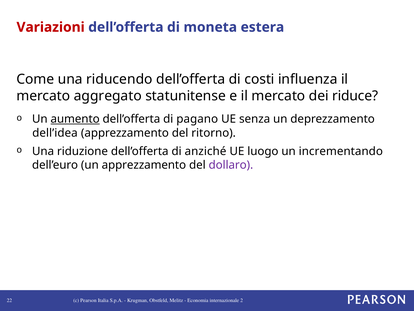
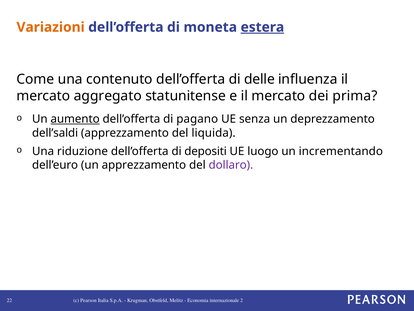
Variazioni colour: red -> orange (51, 27)
estera underline: none -> present (262, 27)
riducendo: riducendo -> contenuto (119, 79)
costi: costi -> delle (260, 79)
riduce: riduce -> prima (355, 96)
dell’idea: dell’idea -> dell’saldi (55, 133)
ritorno: ritorno -> liquida (214, 133)
anziché: anziché -> depositi (206, 151)
